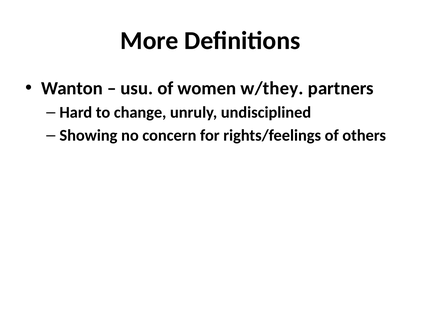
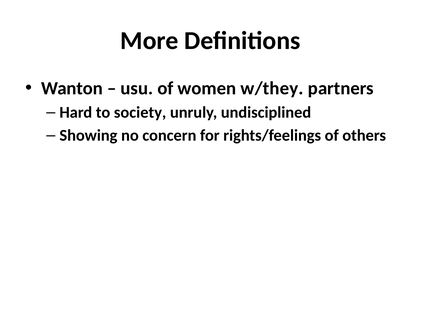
change: change -> society (140, 112)
